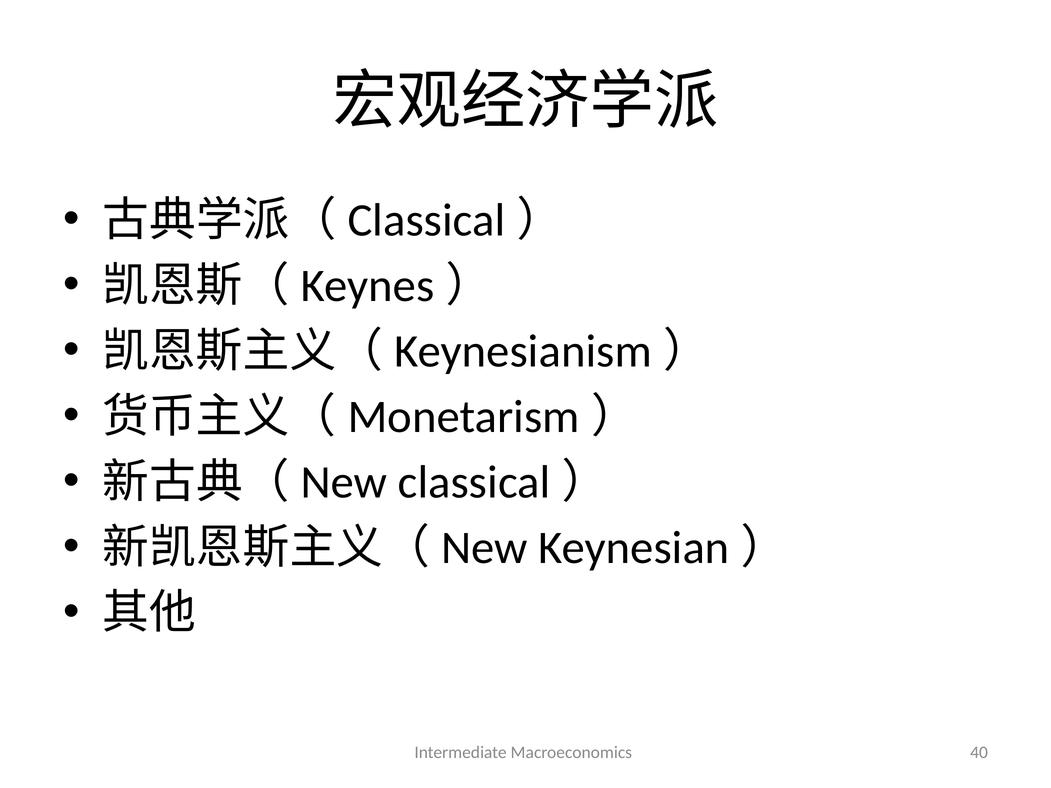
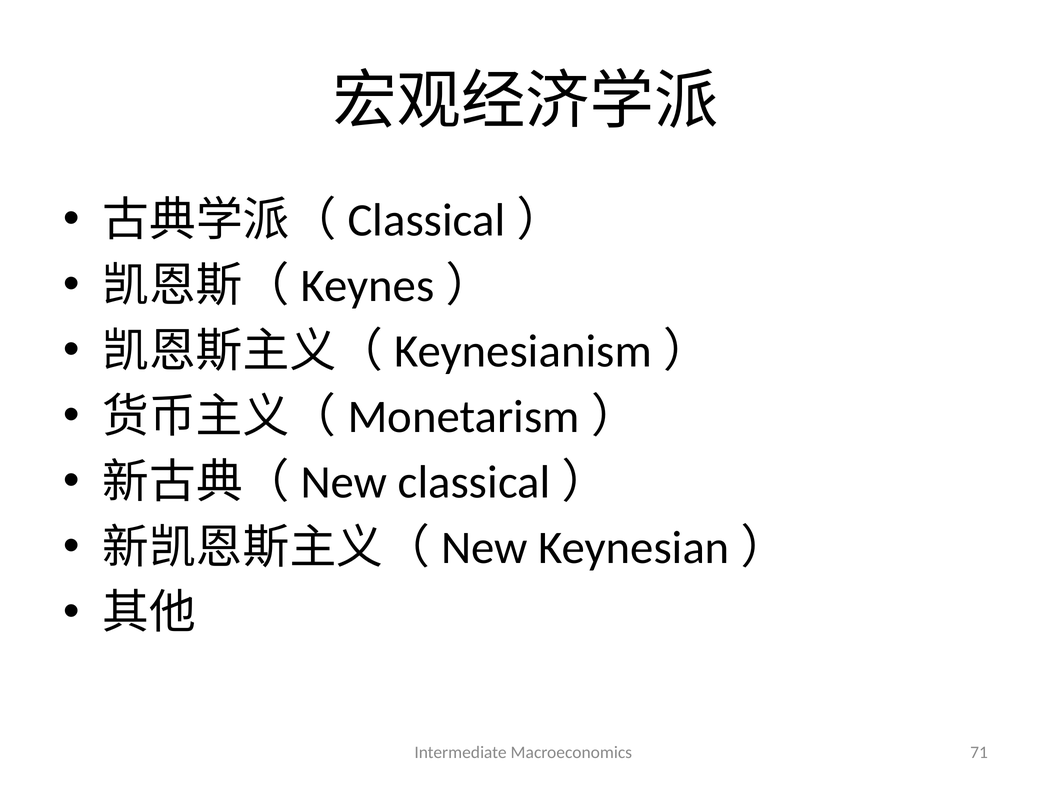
40: 40 -> 71 (979, 753)
